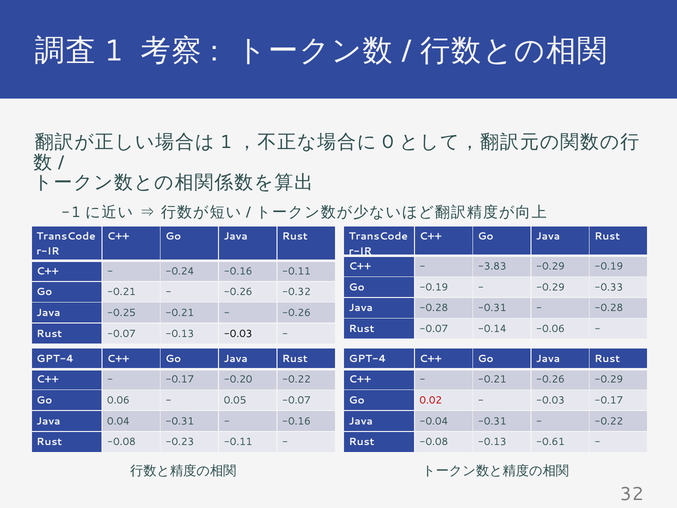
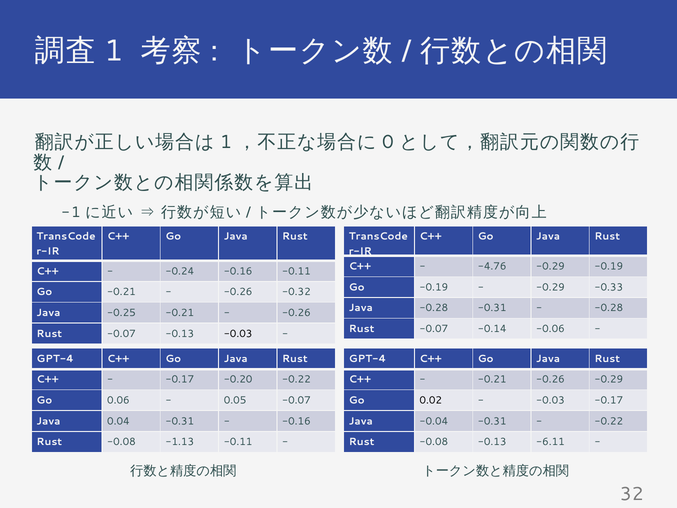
-3.83: -3.83 -> -4.76 (492, 266)
0.02 colour: red -> black (431, 400)
-0.23: -0.23 -> -1.13 (180, 442)
-0.61: -0.61 -> -6.11 (550, 442)
